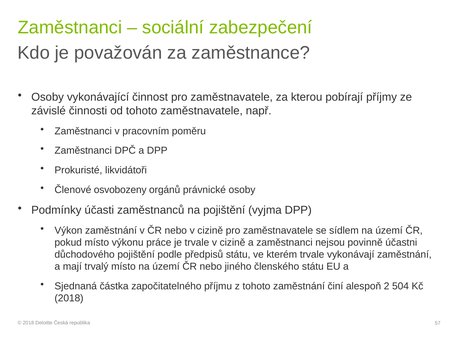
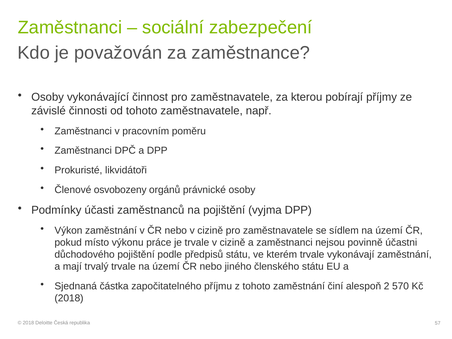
trvalý místo: místo -> trvale (123, 267)
504: 504 -> 570 (400, 286)
